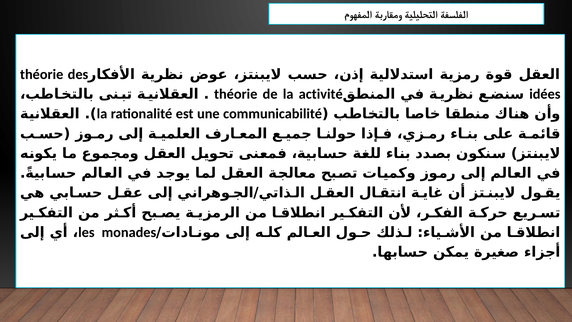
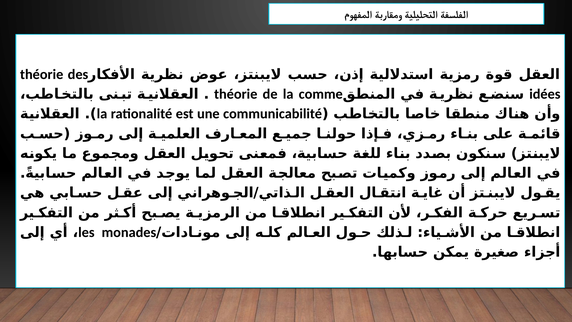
activité: activité -> comme (321, 94)
